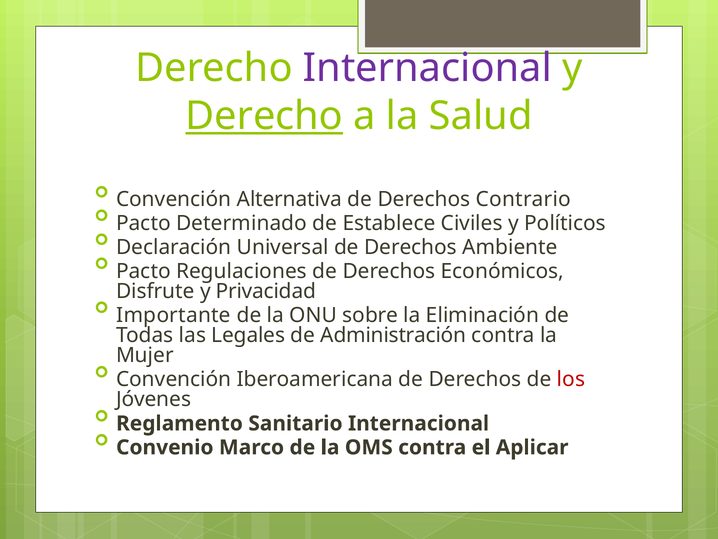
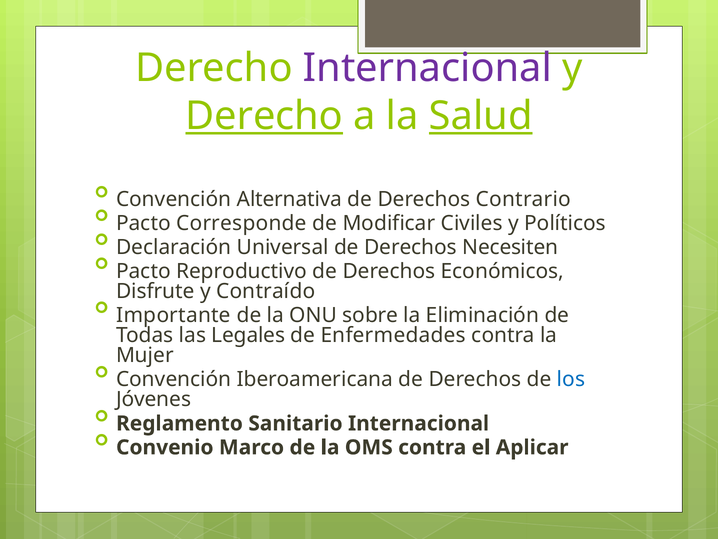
Salud underline: none -> present (481, 116)
Determinado: Determinado -> Corresponde (241, 223)
Establece: Establece -> Modificar (389, 223)
Ambiente: Ambiente -> Necesiten (510, 247)
Regulaciones: Regulaciones -> Reproductivo (242, 271)
Privacidad: Privacidad -> Contraído (266, 291)
Administración: Administración -> Enfermedades (393, 335)
los colour: red -> blue (571, 379)
